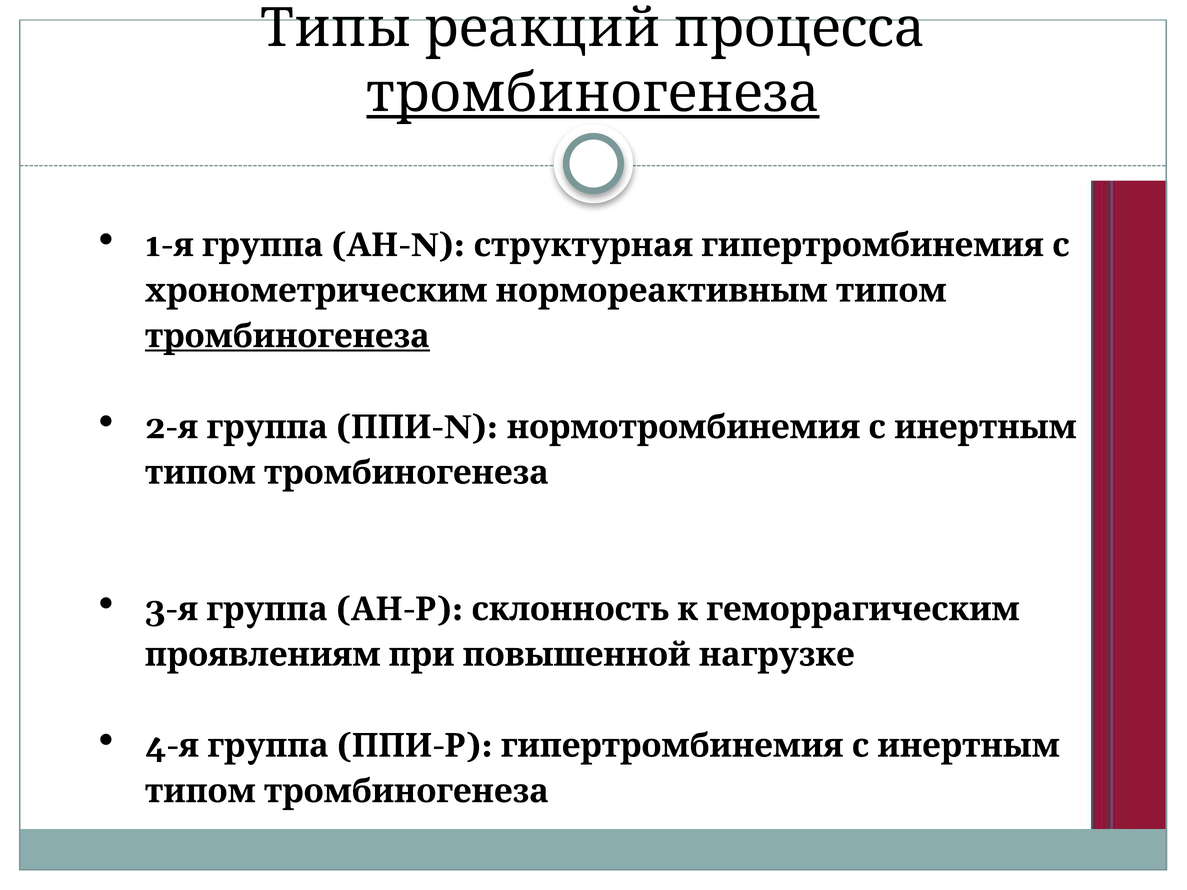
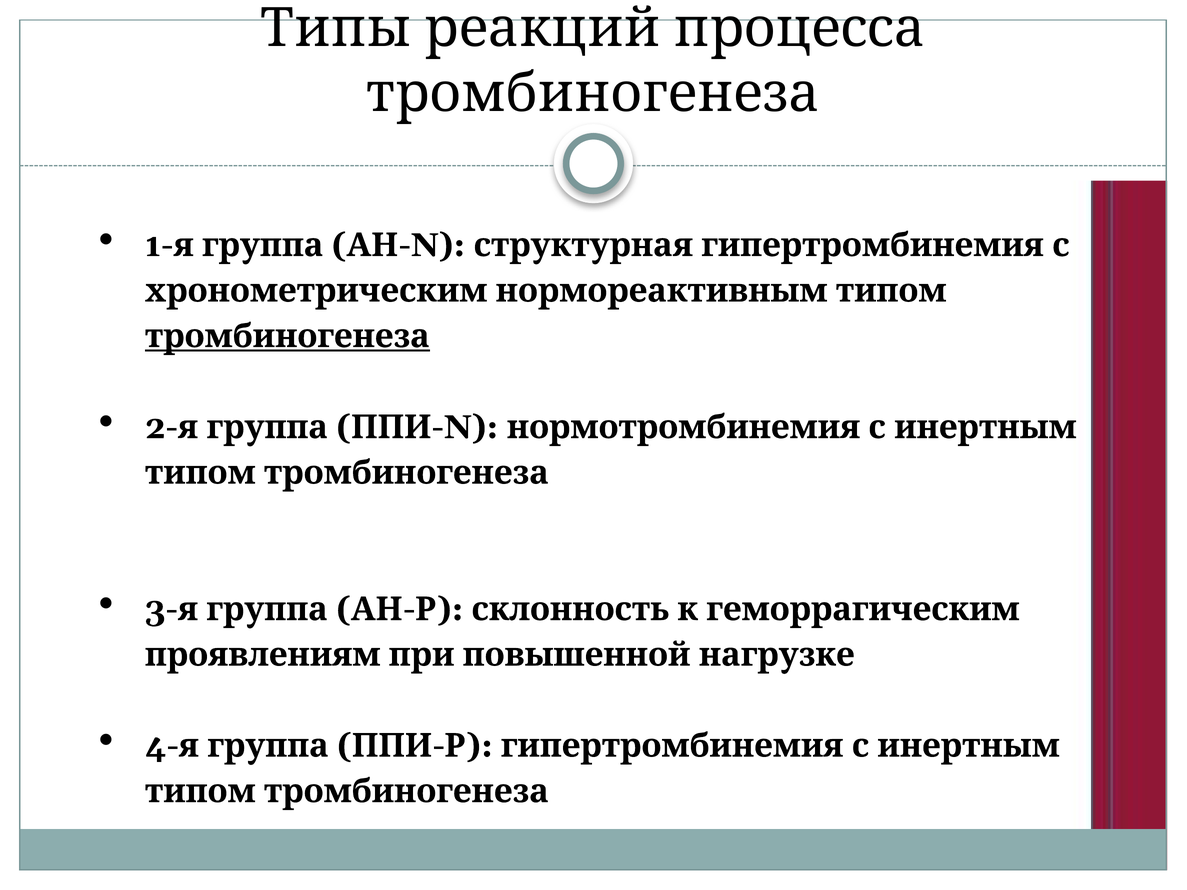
тромбиногенеза underline: present -> none (593, 93)
